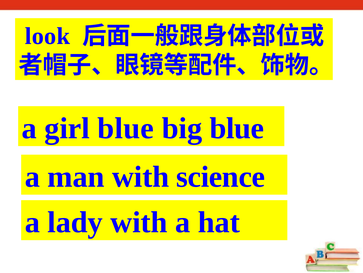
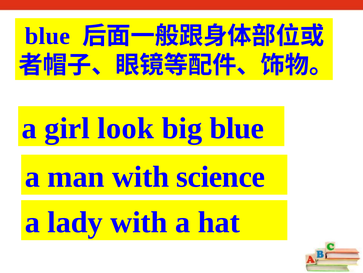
look: look -> blue (47, 36)
girl blue: blue -> look (126, 128)
